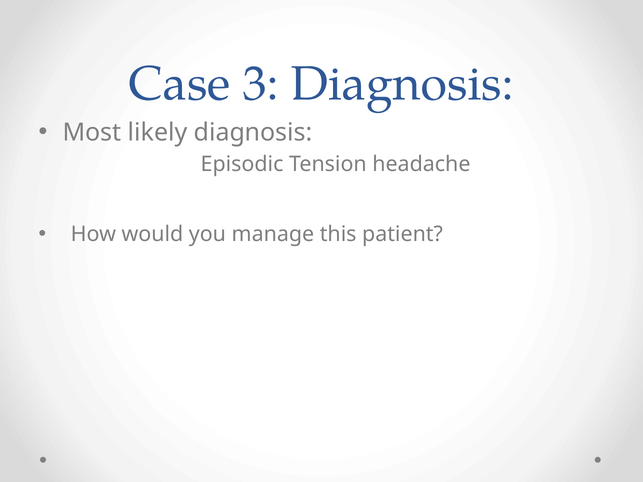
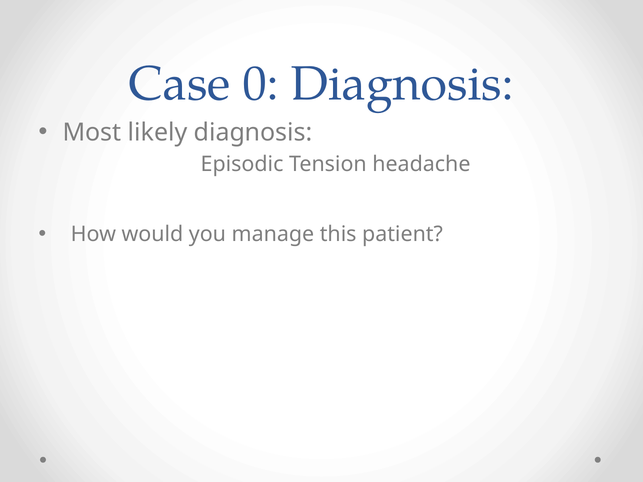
3: 3 -> 0 (261, 84)
